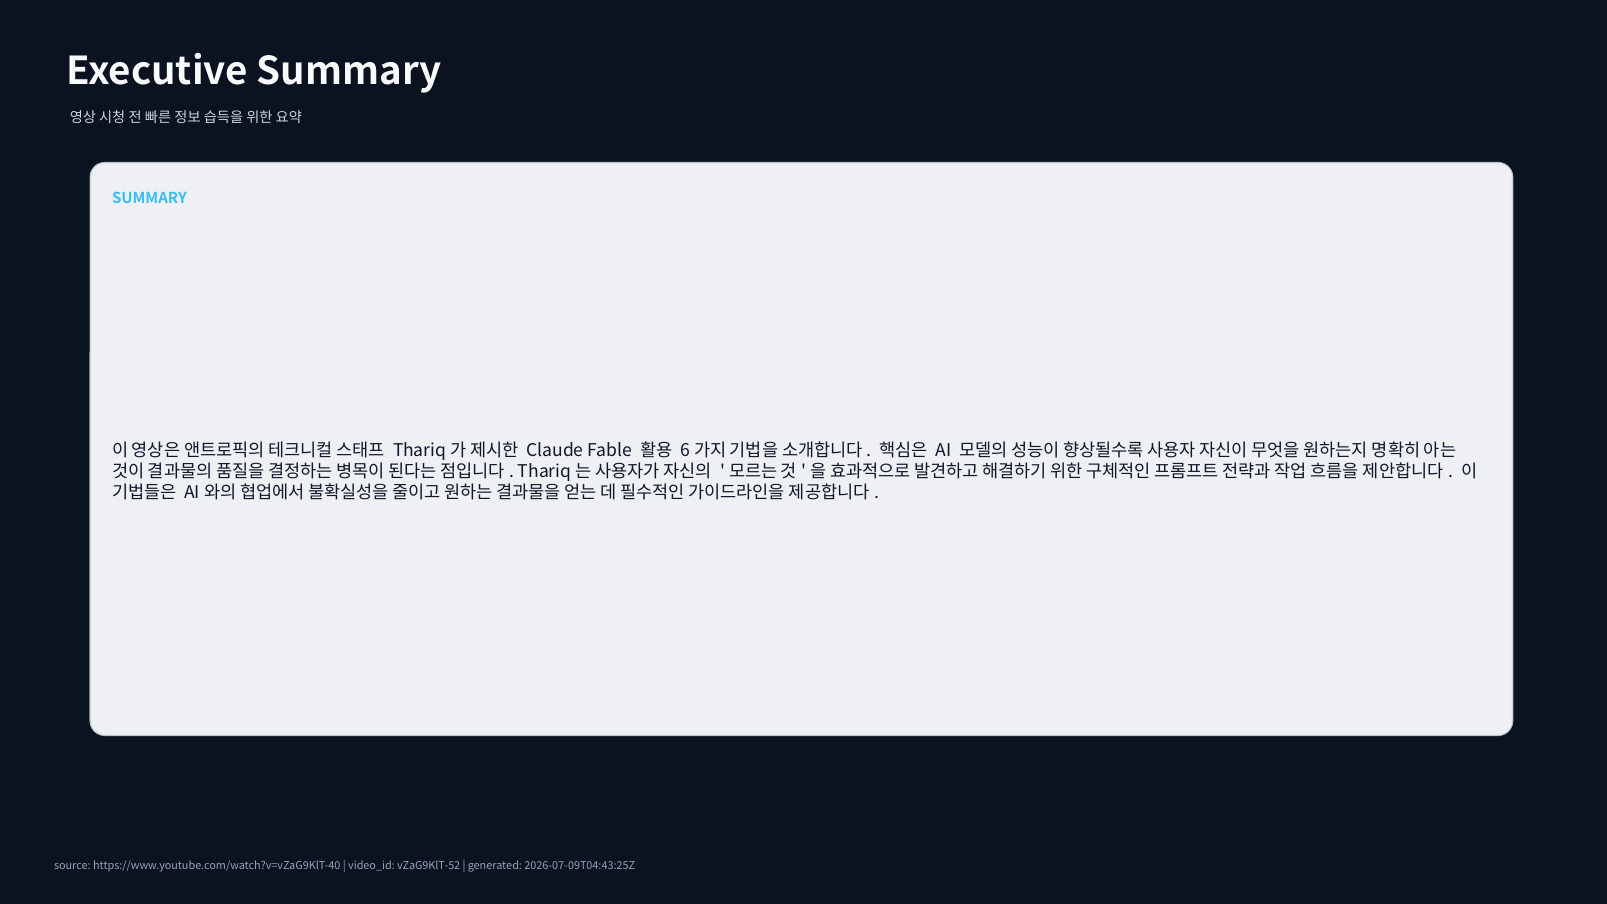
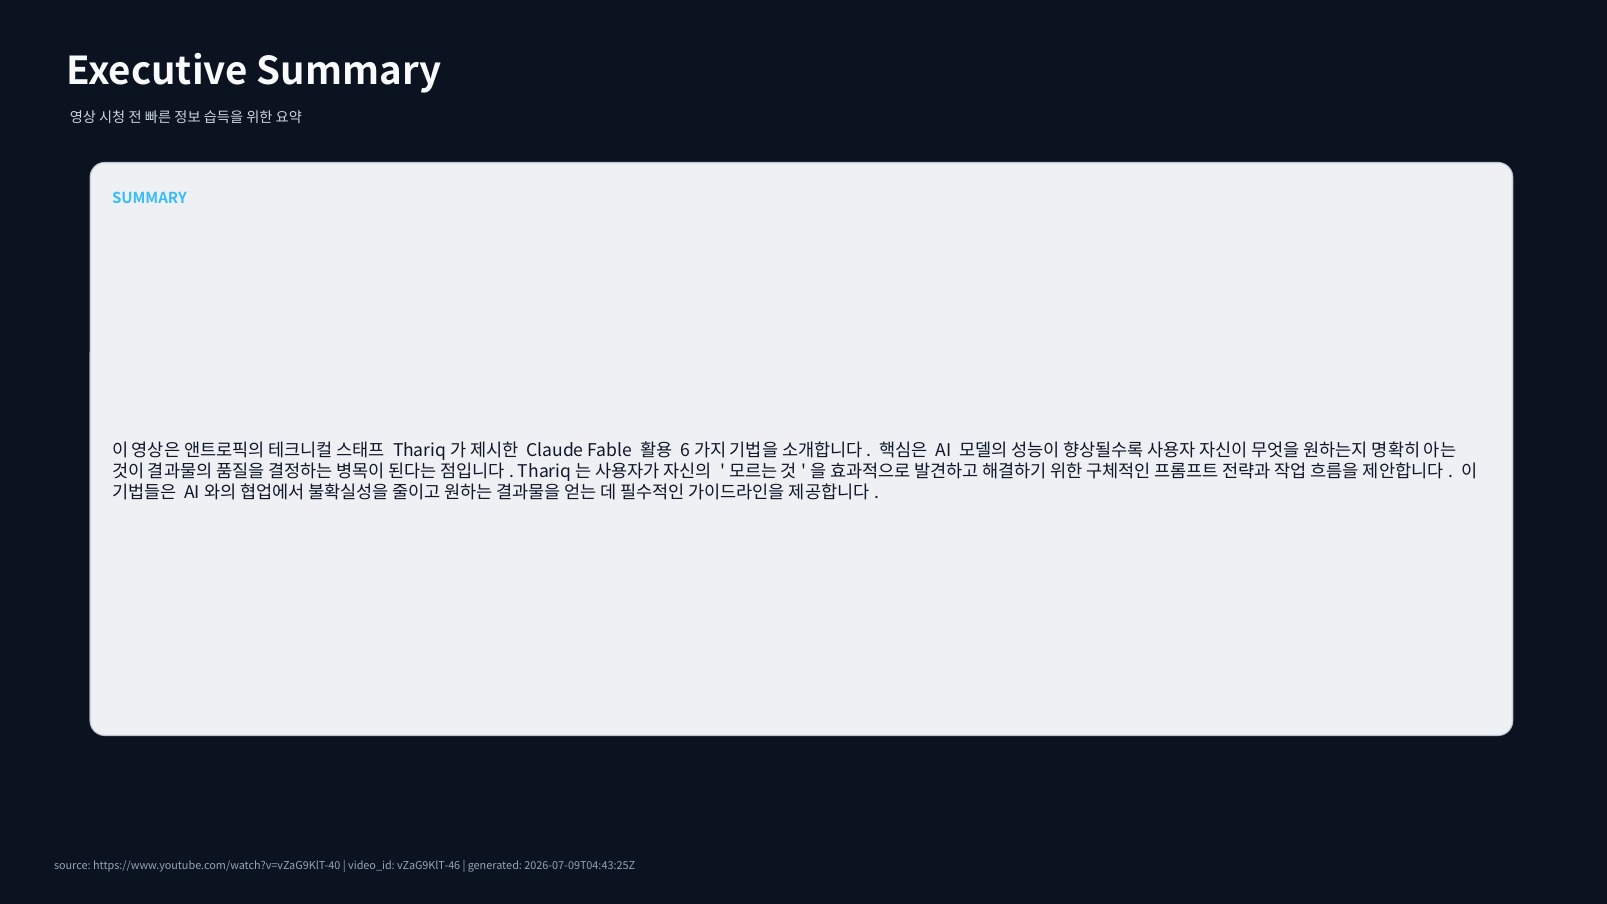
vZaG9KlT-52: vZaG9KlT-52 -> vZaG9KlT-46 (429, 866)
